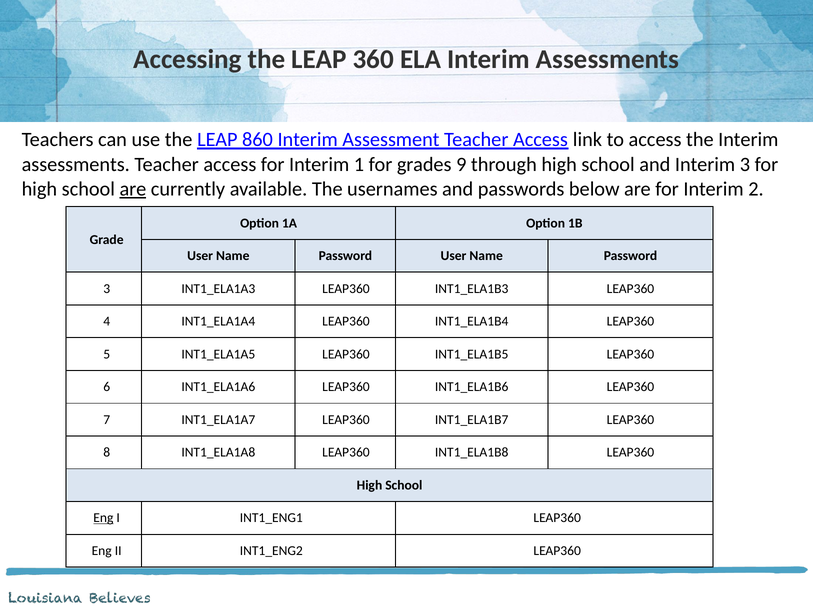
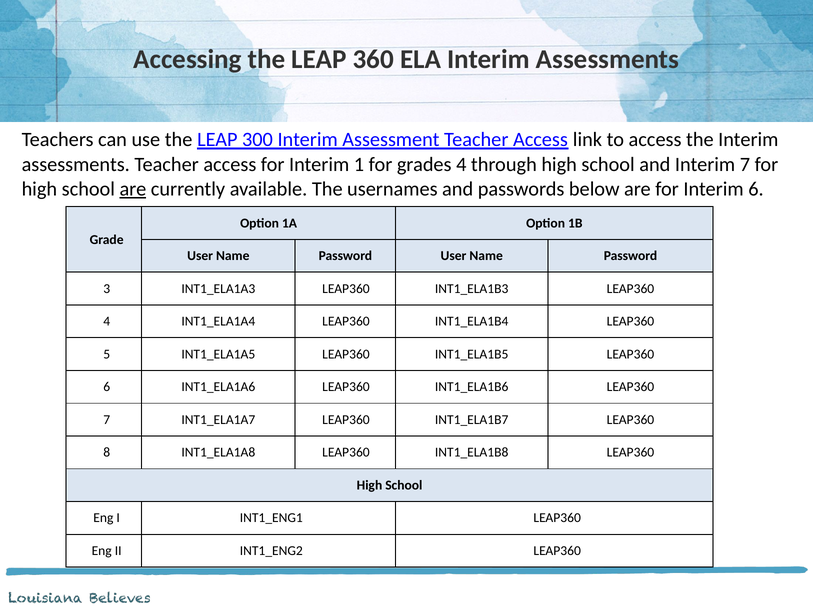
860: 860 -> 300 (257, 140)
grades 9: 9 -> 4 (461, 165)
Interim 3: 3 -> 7 (745, 165)
Interim 2: 2 -> 6 (756, 189)
Eng underline: present -> none (103, 518)
